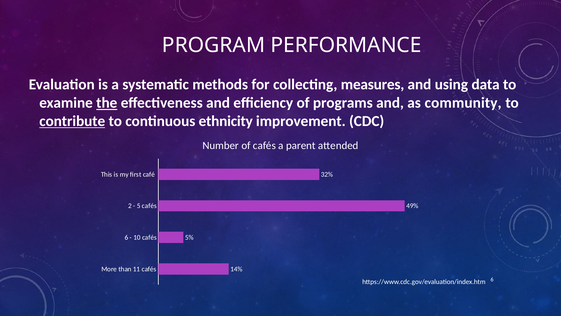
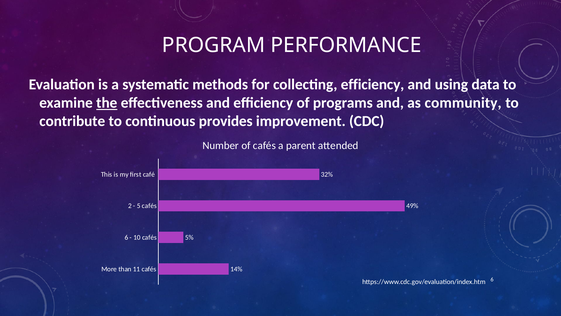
collecting measures: measures -> efficiency (372, 85)
contribute underline: present -> none (72, 121)
ethnicity: ethnicity -> provides (226, 121)
